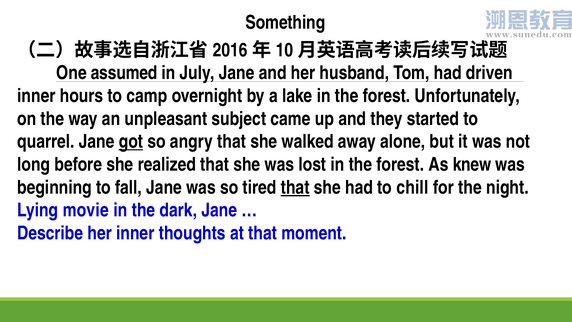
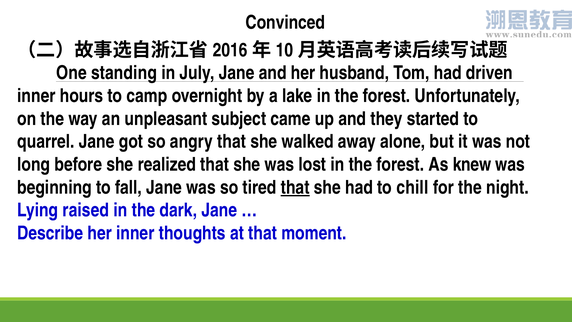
Something: Something -> Convinced (285, 23)
assumed: assumed -> standing (124, 73)
got underline: present -> none (131, 142)
movie: movie -> raised (86, 210)
